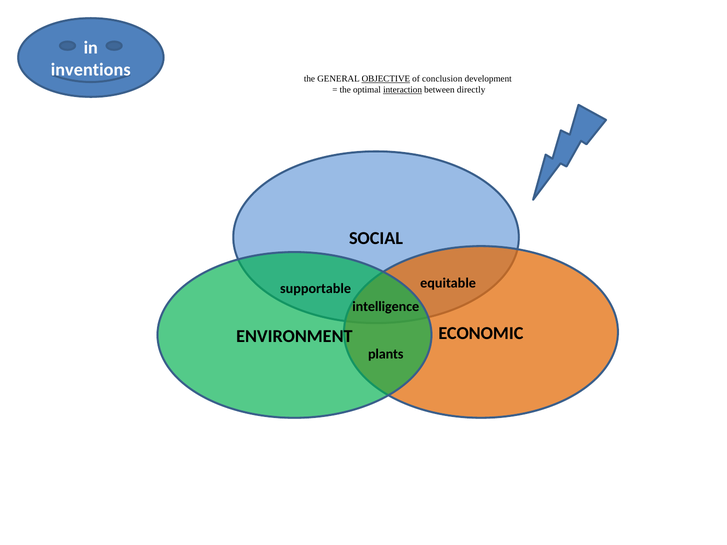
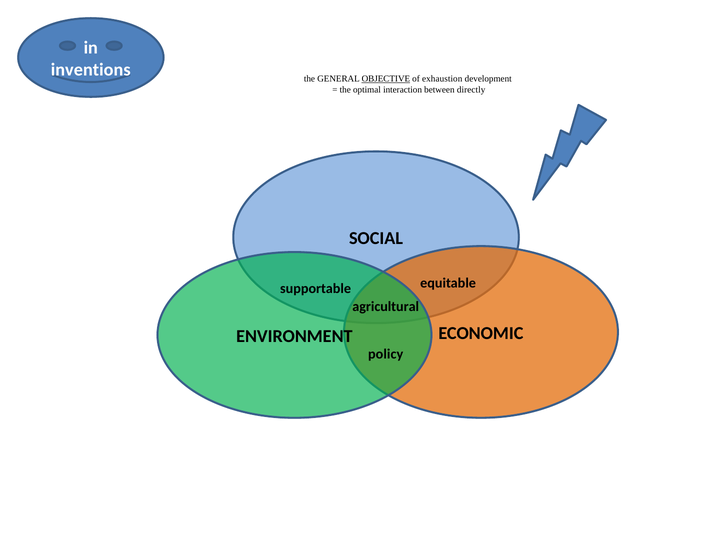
conclusion: conclusion -> exhaustion (442, 79)
interaction underline: present -> none (403, 90)
intelligence: intelligence -> agricultural (386, 307)
plants: plants -> policy (386, 354)
